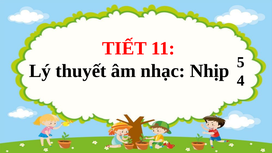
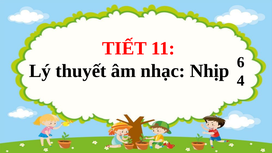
5: 5 -> 6 (241, 62)
